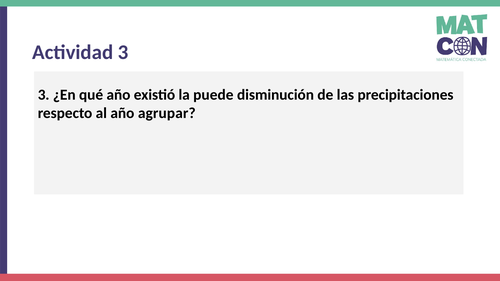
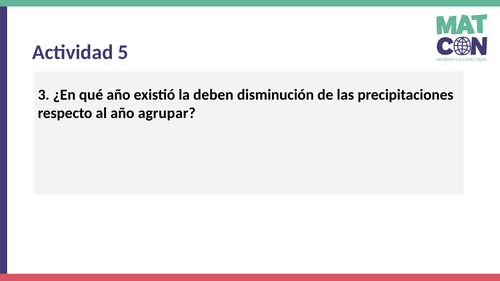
Actividad 3: 3 -> 5 (123, 52)
puede: puede -> deben (213, 95)
